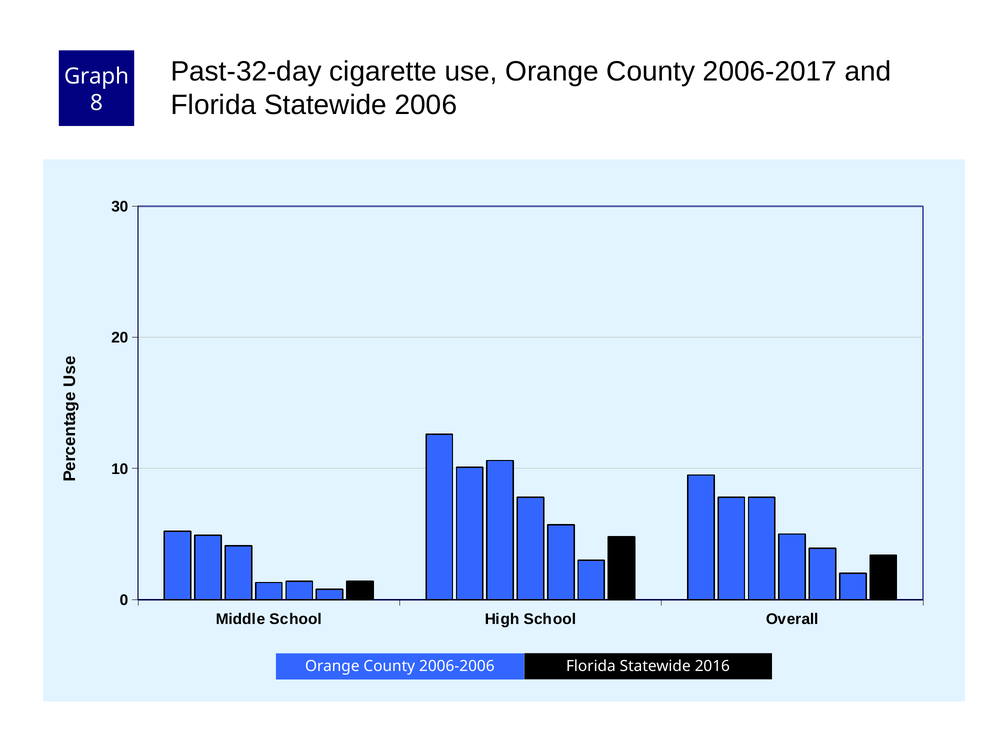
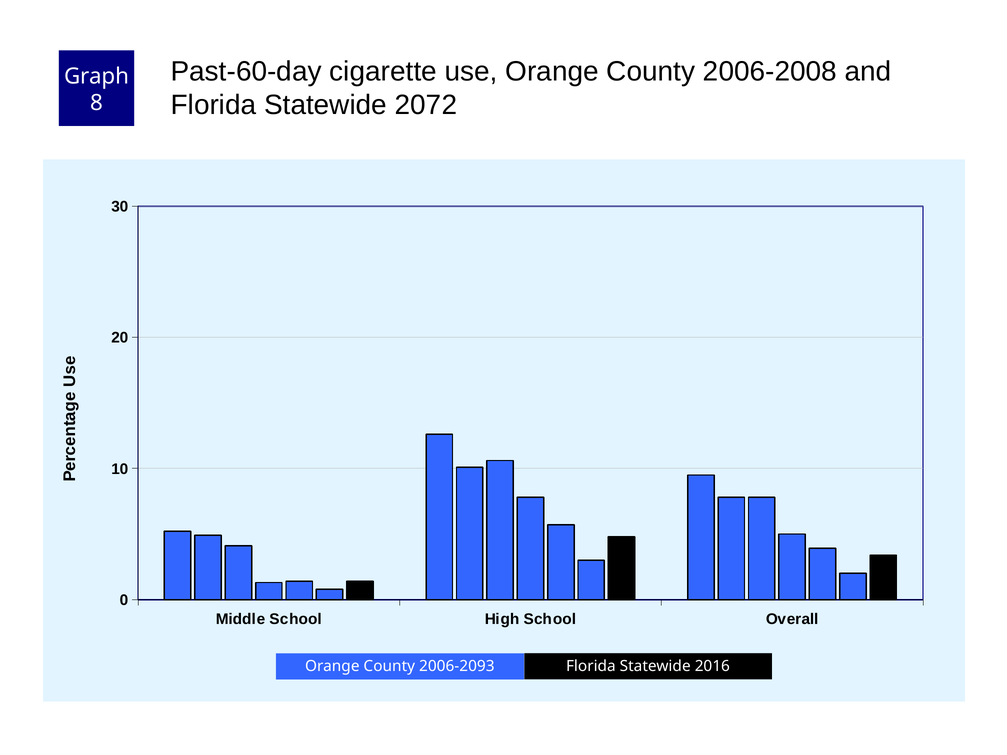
Past-32-day: Past-32-day -> Past-60-day (246, 72)
2006-2017: 2006-2017 -> 2006-2008 (770, 72)
2006: 2006 -> 2072 (426, 105)
2006-2006: 2006-2006 -> 2006-2093 (457, 667)
